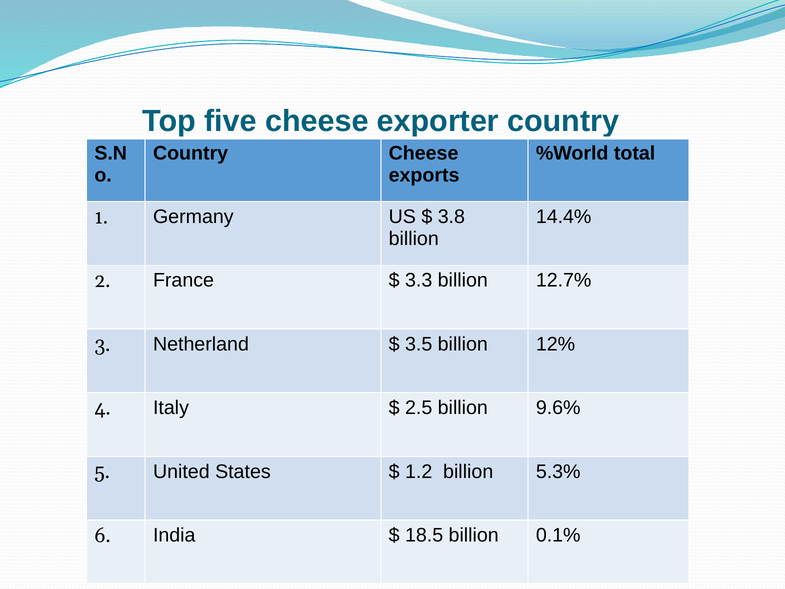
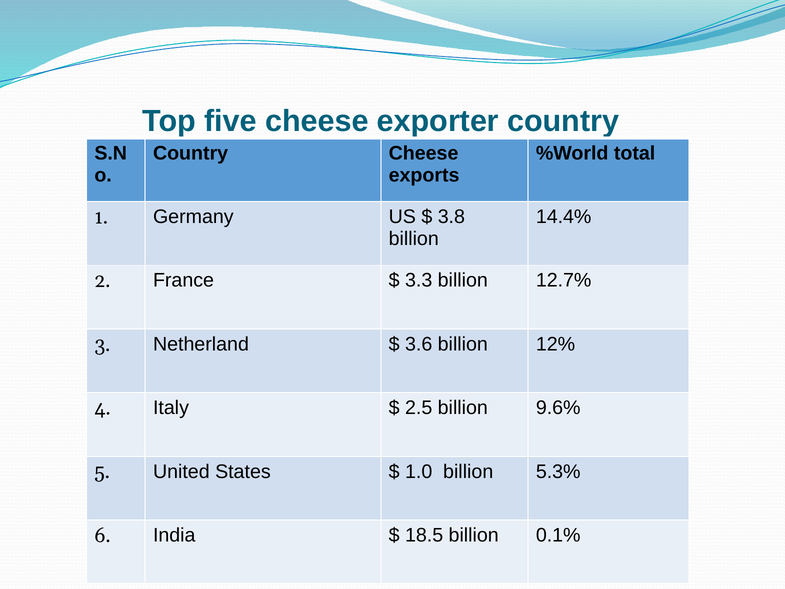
3.5: 3.5 -> 3.6 (419, 344)
1.2: 1.2 -> 1.0 (419, 471)
